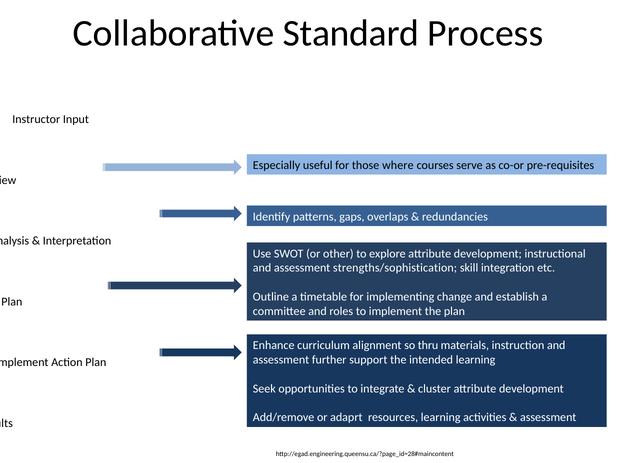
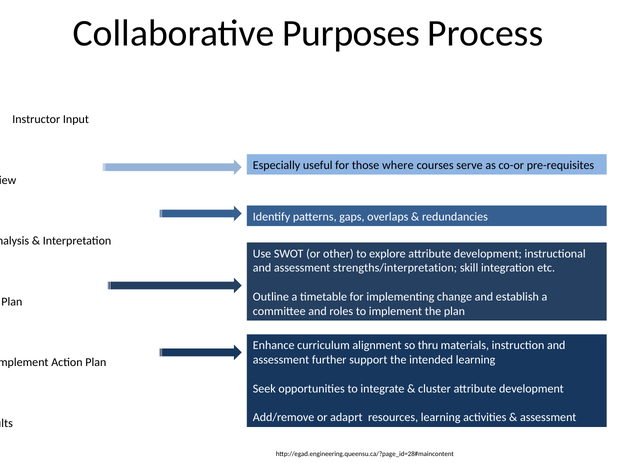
Standard: Standard -> Purposes (351, 33)
strengths/sophistication: strengths/sophistication -> strengths/interpretation (395, 268)
